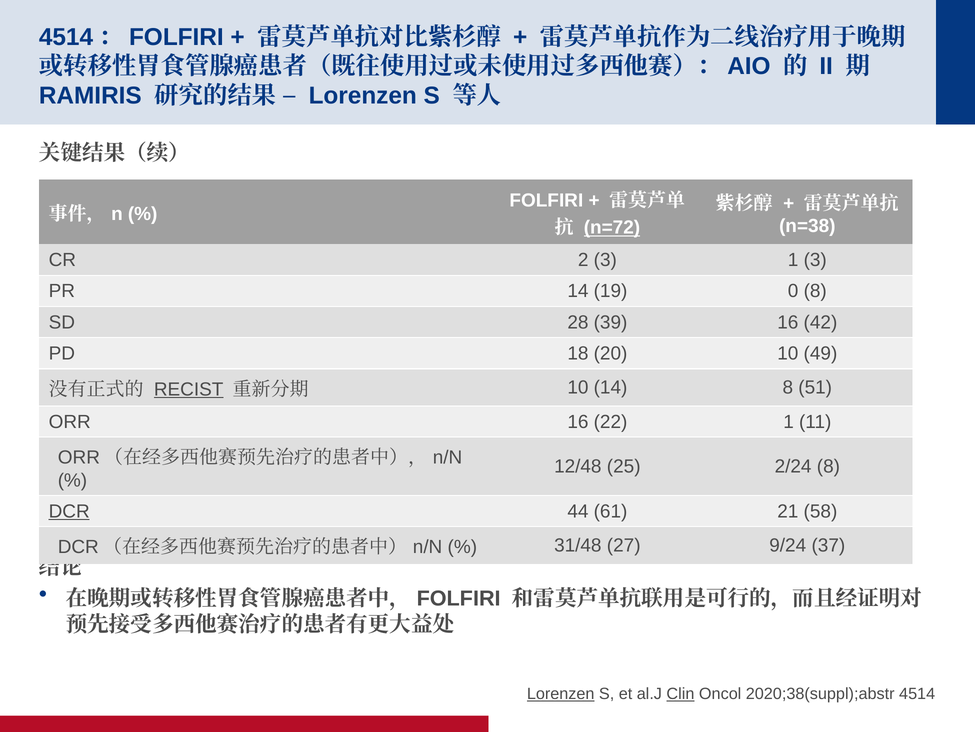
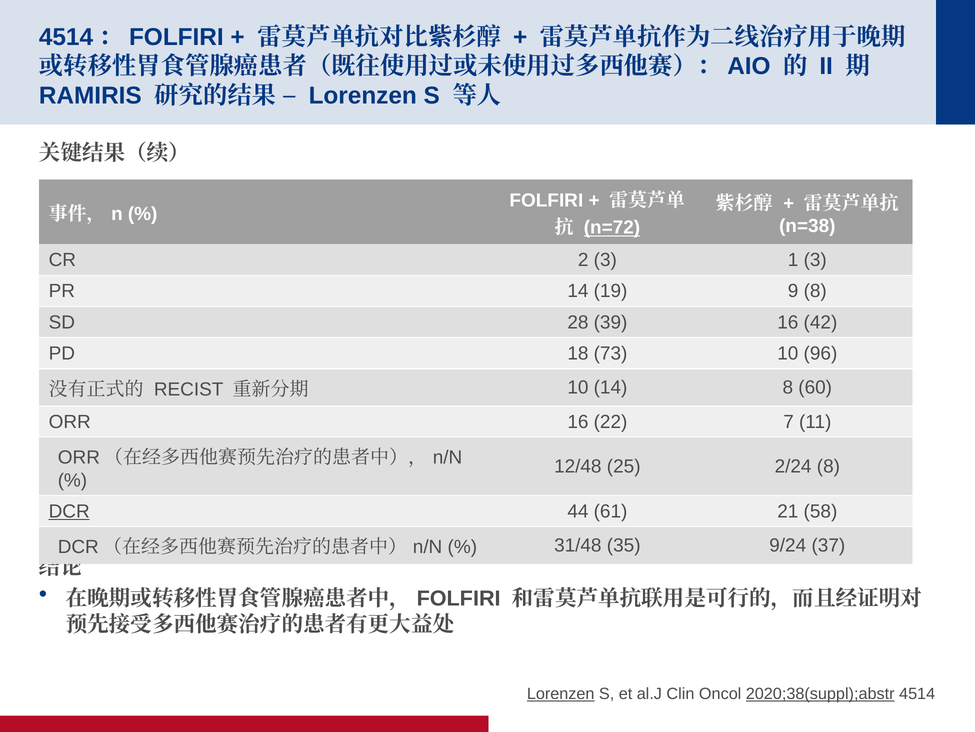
0: 0 -> 9 (793, 291)
20: 20 -> 73 (611, 353)
49: 49 -> 96 (820, 353)
RECIST underline: present -> none (189, 389)
51: 51 -> 60 (815, 387)
22 1: 1 -> 7 (789, 421)
27: 27 -> 35 (624, 545)
Clin underline: present -> none (680, 693)
2020;38(suppl);abstr underline: none -> present (820, 693)
